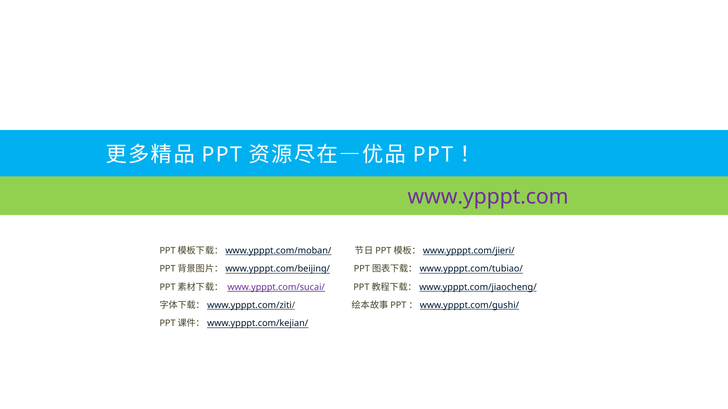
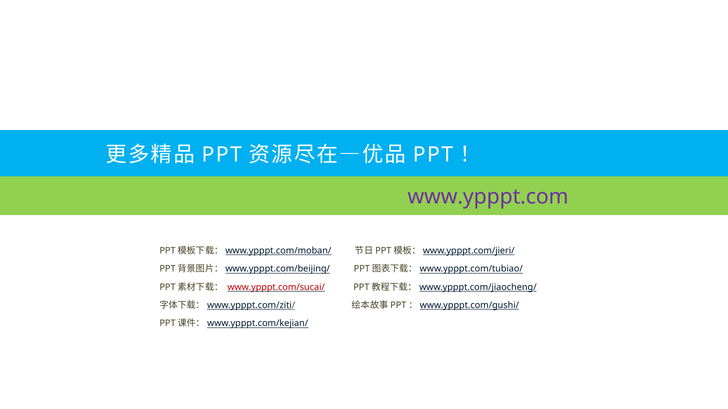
www.ypppt.com/sucai/ colour: purple -> red (276, 287)
